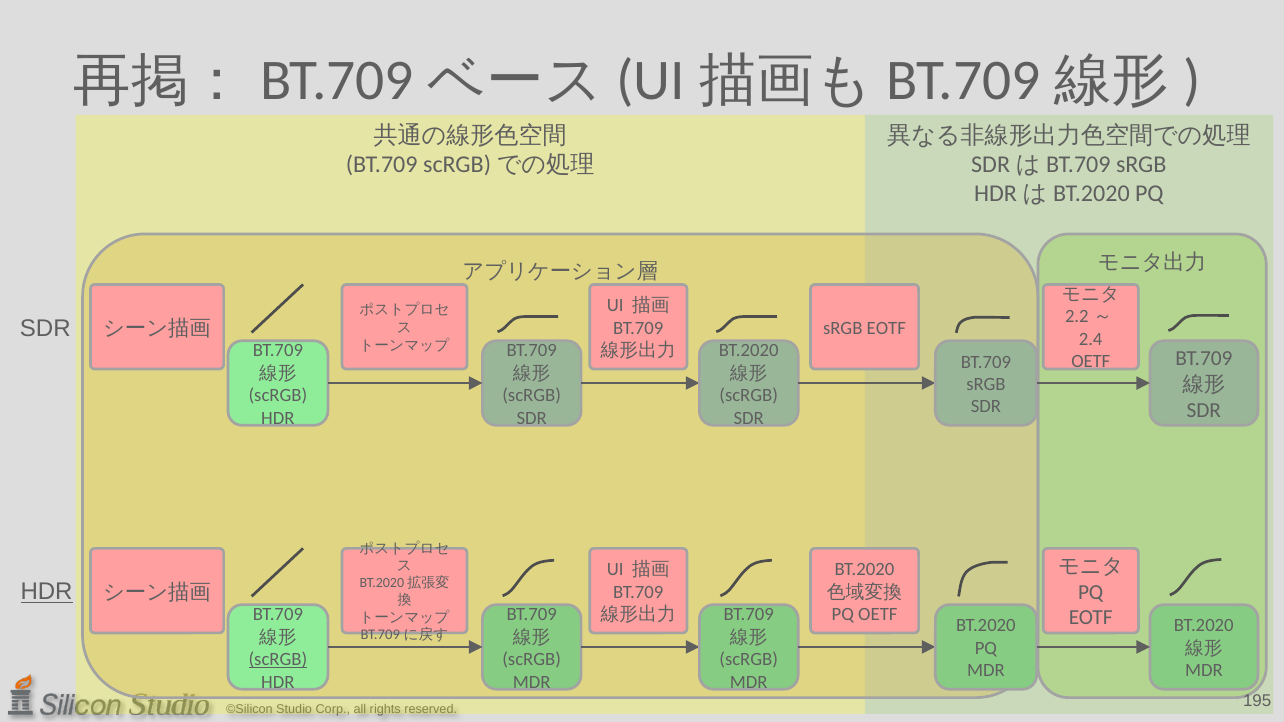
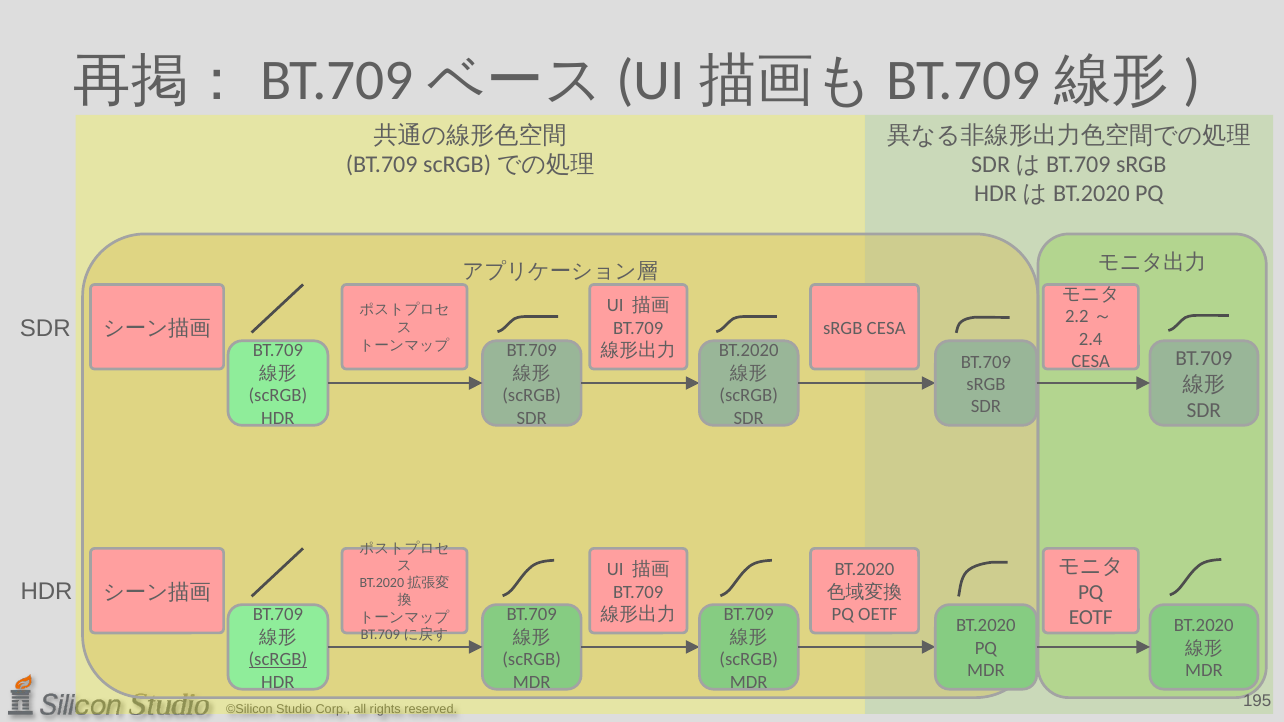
sRGB EOTF: EOTF -> CESA (886, 328)
OETF: OETF -> CESA (1091, 362)
HDR underline: present -> none (47, 592)
